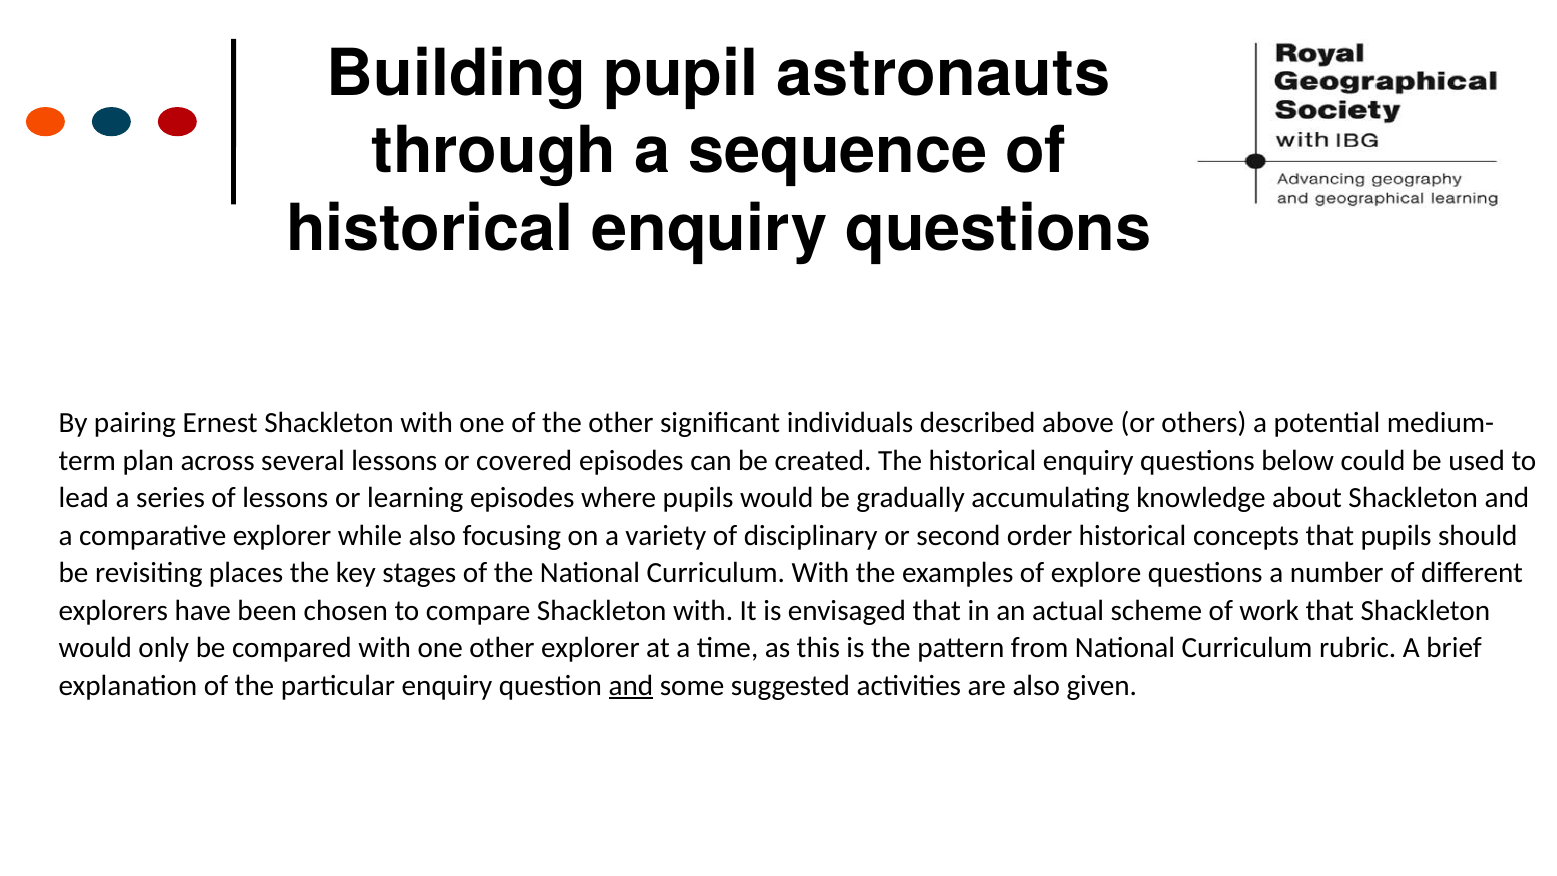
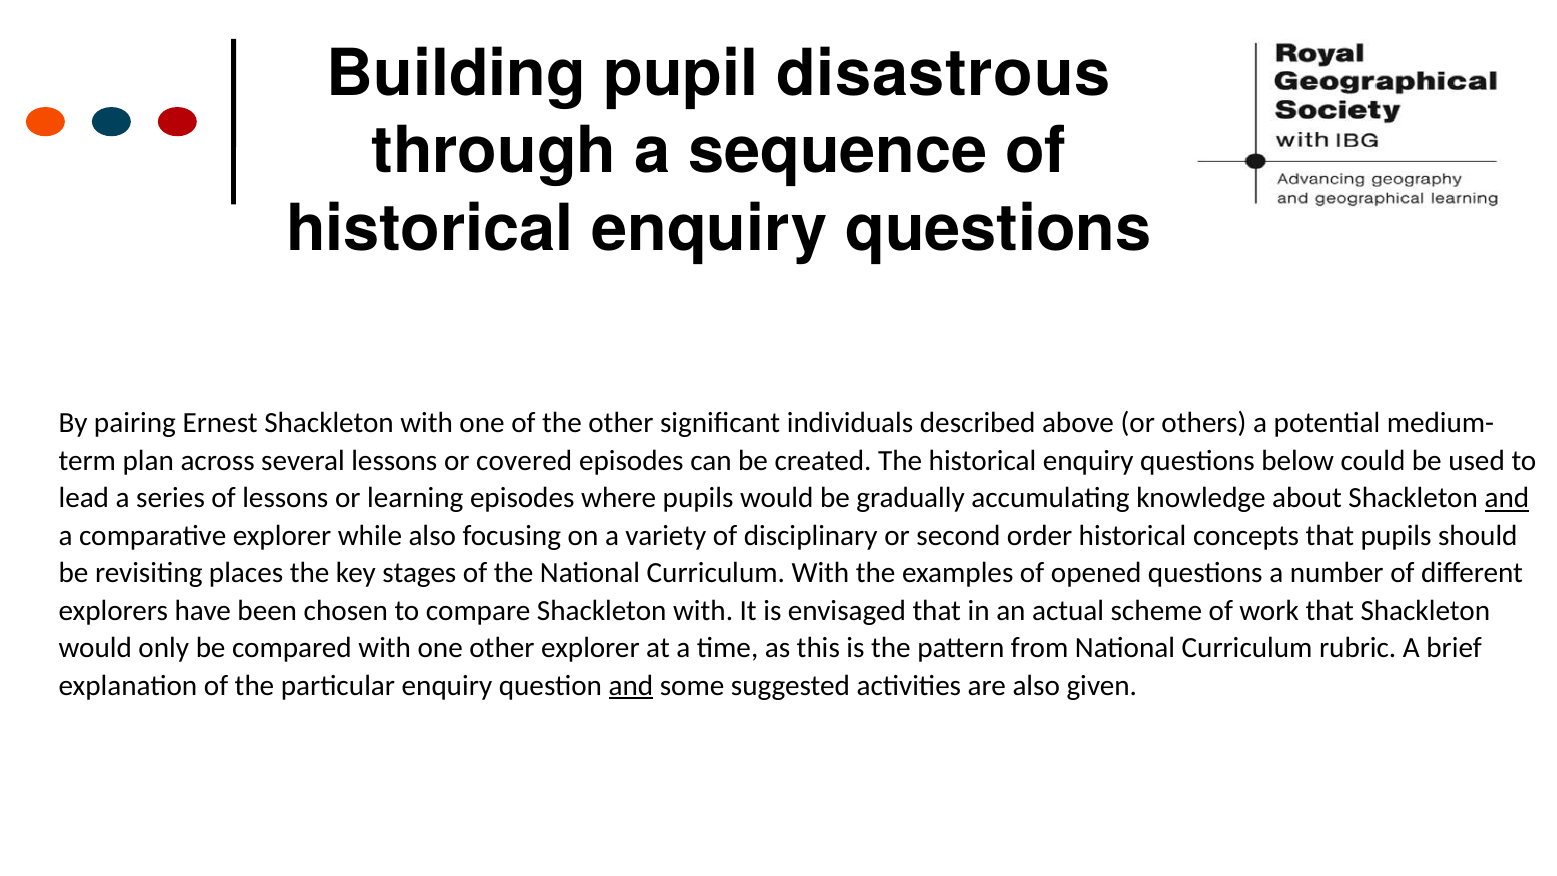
astronauts: astronauts -> disastrous (943, 74)
and underline: none -> present (1507, 498)
explore: explore -> opened (1096, 573)
